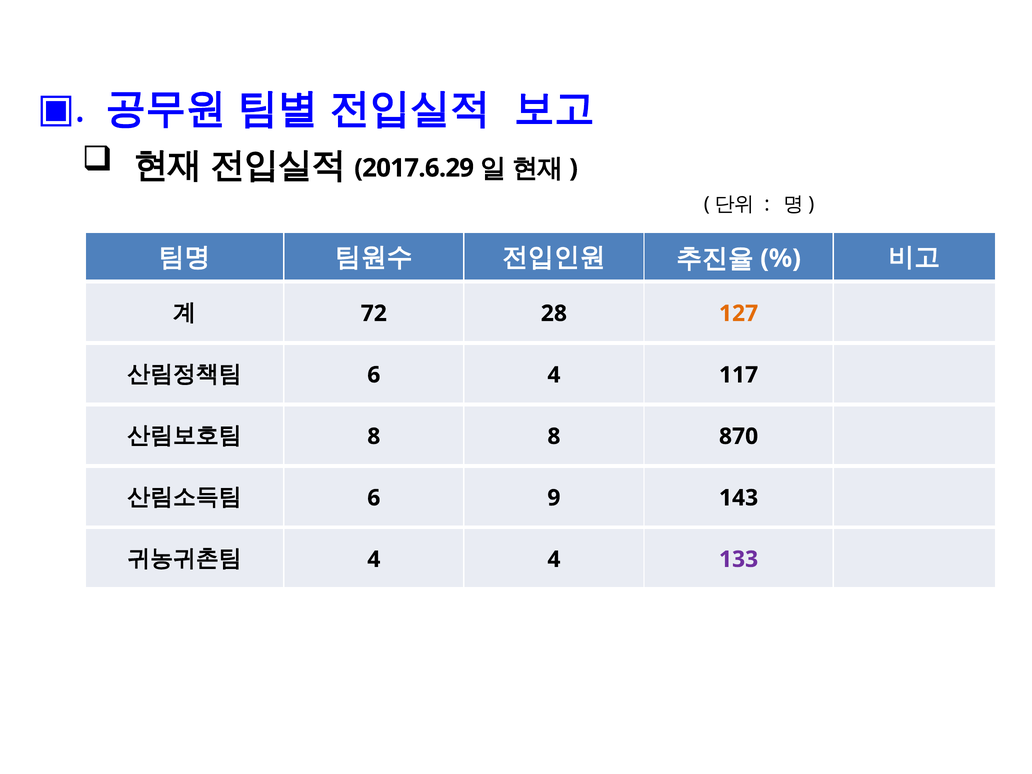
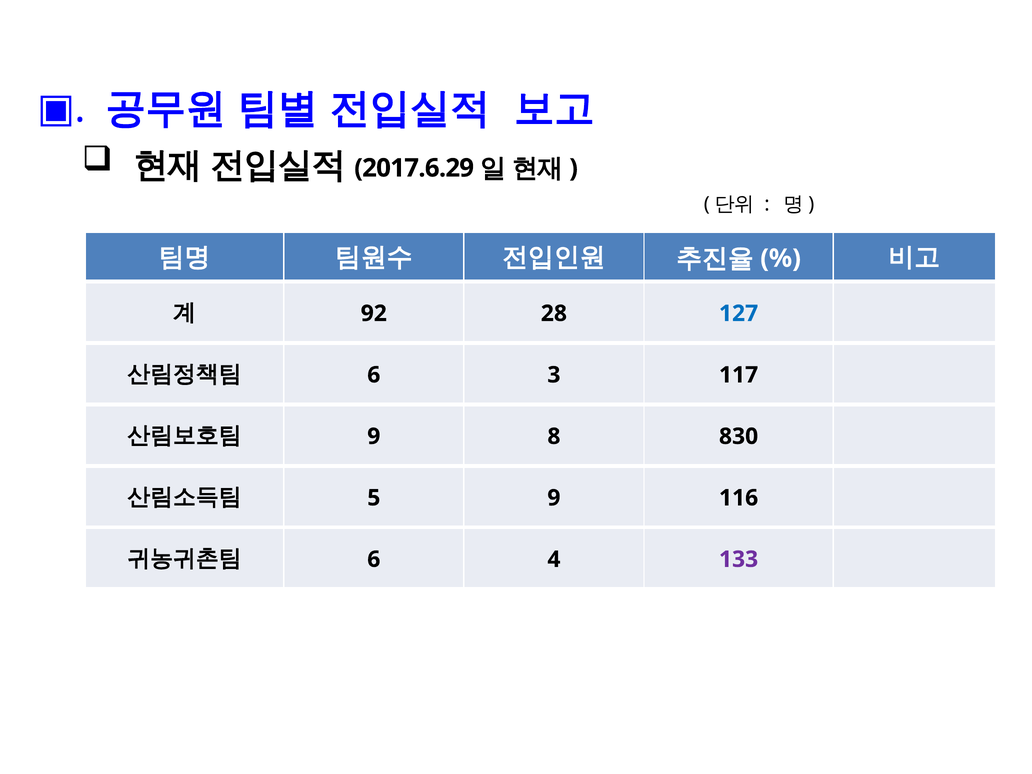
72: 72 -> 92 (374, 313)
127 colour: orange -> blue (739, 313)
6 4: 4 -> 3 (554, 375)
8: 8 -> 9 (374, 436)
870: 870 -> 830 (739, 436)
6: 6 -> 5 (374, 498)
143: 143 -> 116 (739, 498)
4: 4 -> 6 (374, 559)
